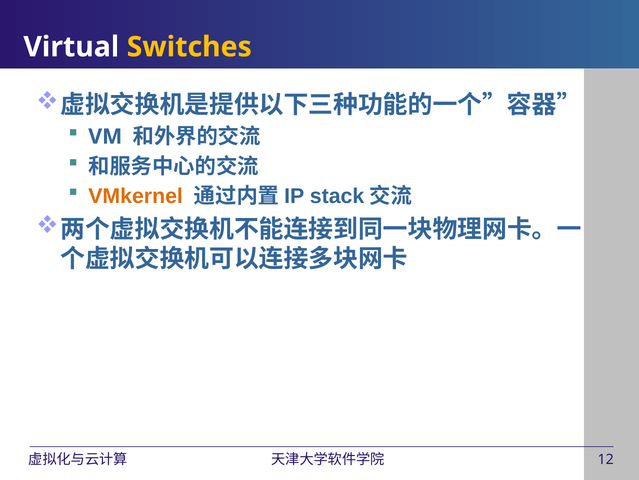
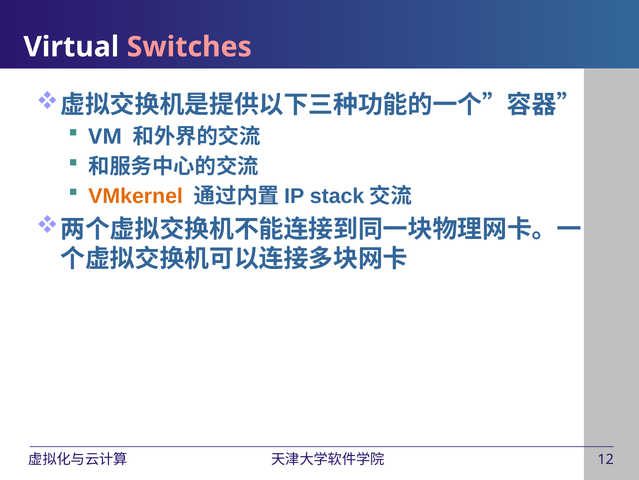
Switches colour: yellow -> pink (189, 47)
